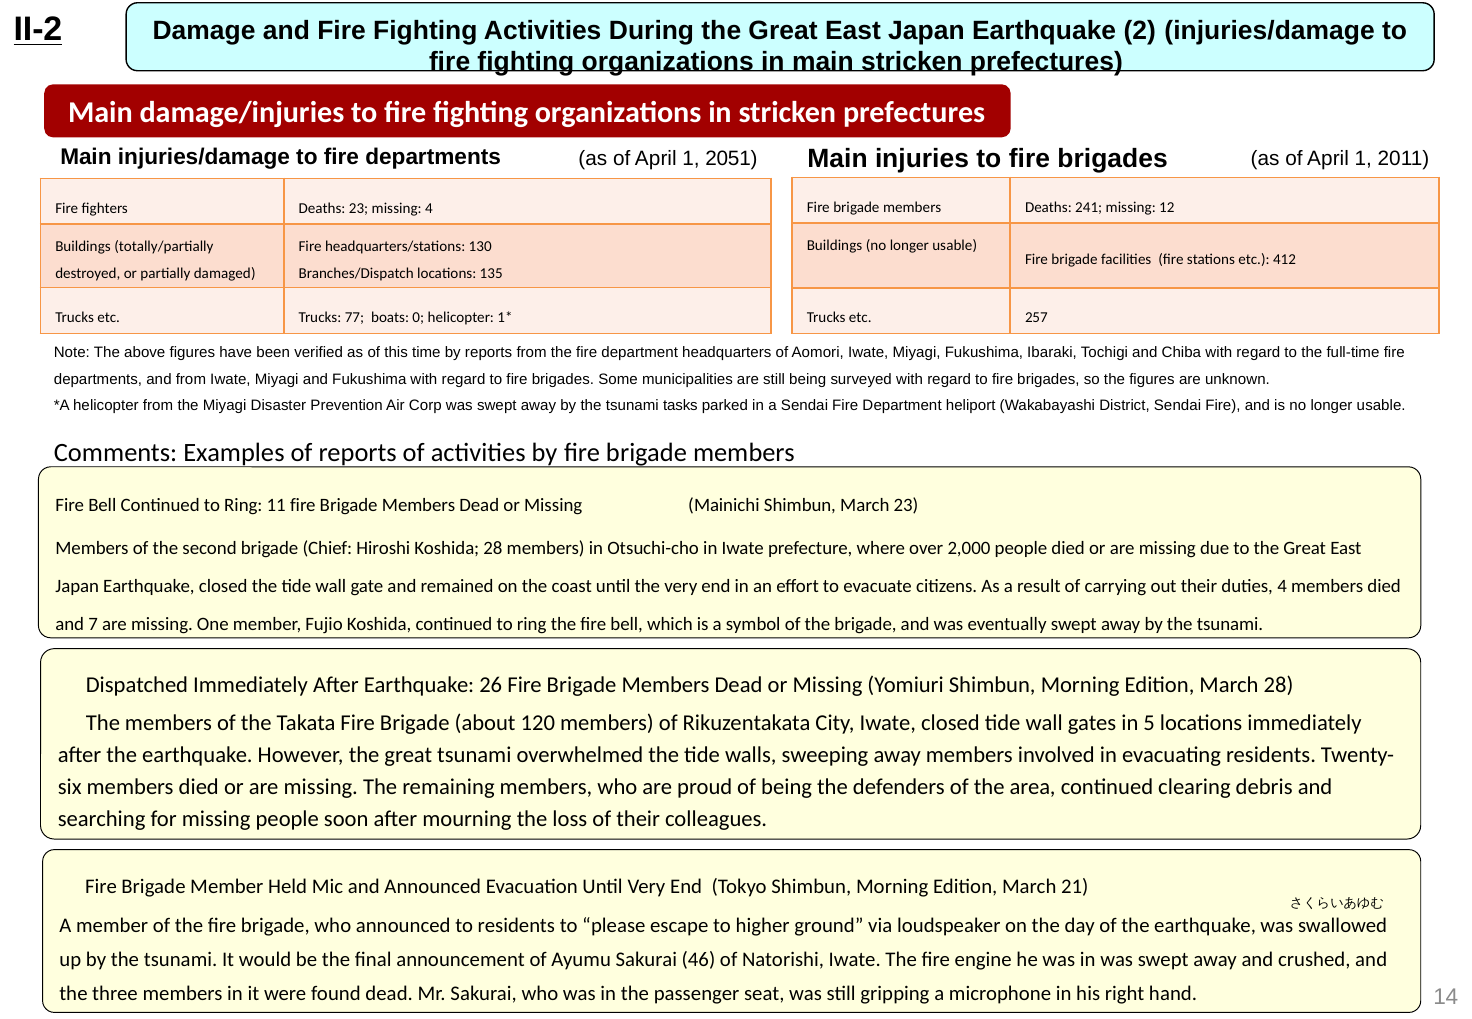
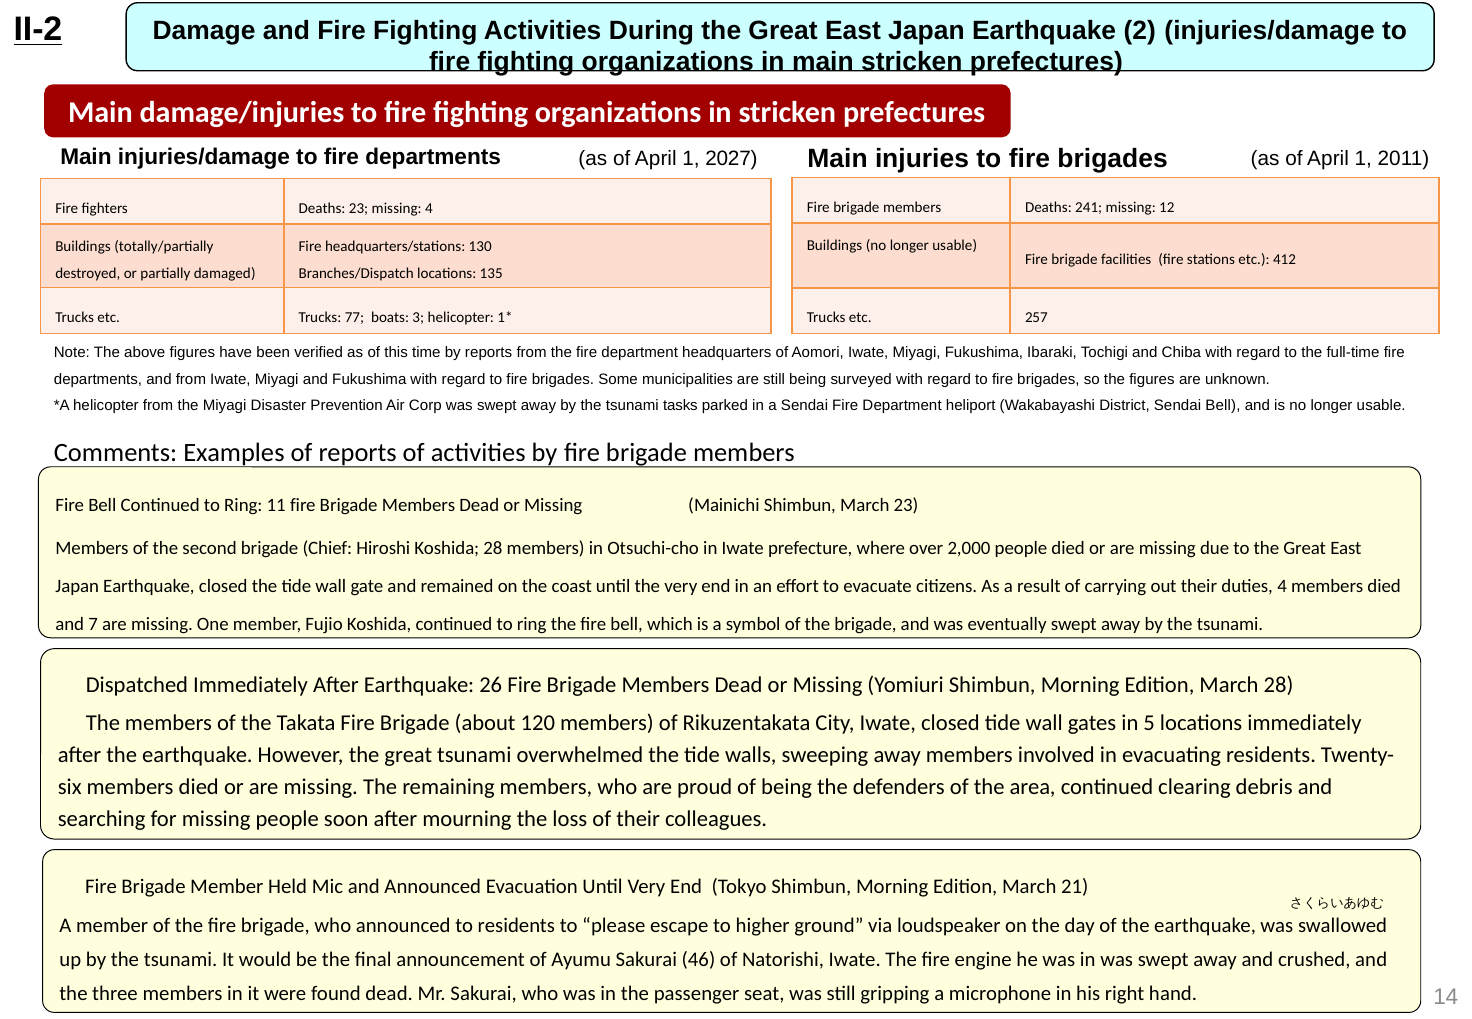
2051: 2051 -> 2027 (731, 159)
0: 0 -> 3 (418, 318)
District Sendai Fire: Fire -> Bell (1223, 406)
